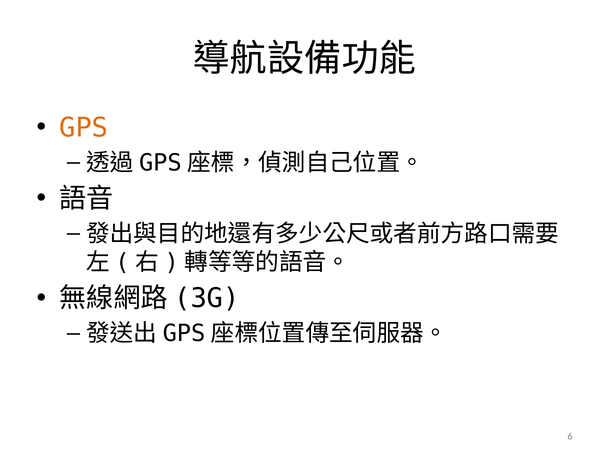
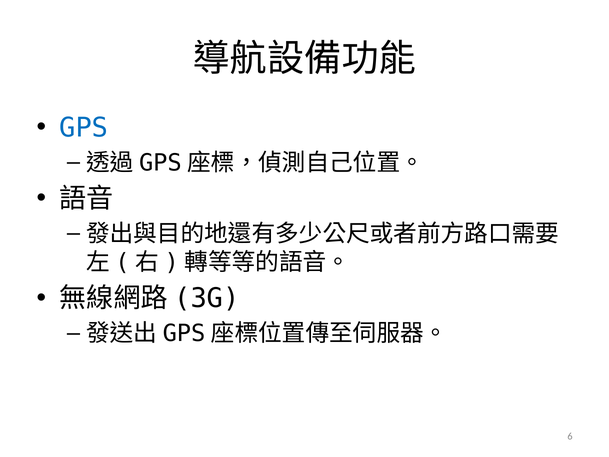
GPS colour: orange -> blue (84, 128)
